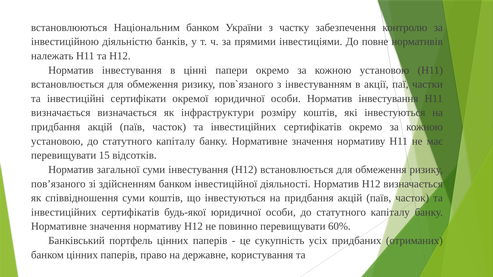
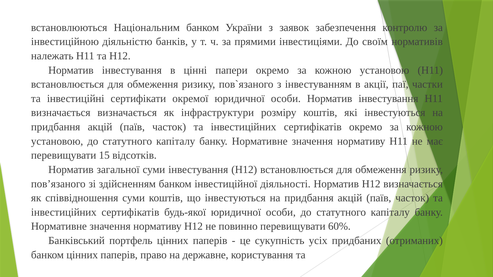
частку: частку -> заявок (294, 28)
повне: повне -> своїм (375, 42)
